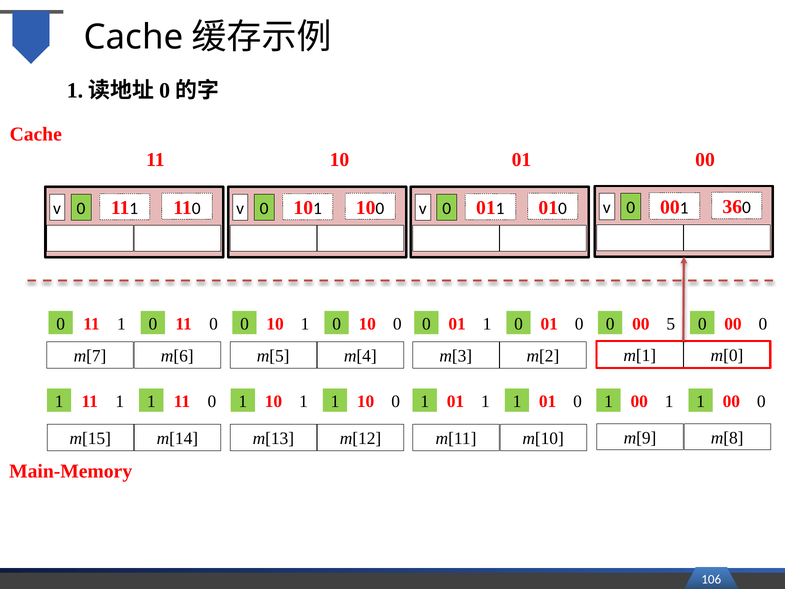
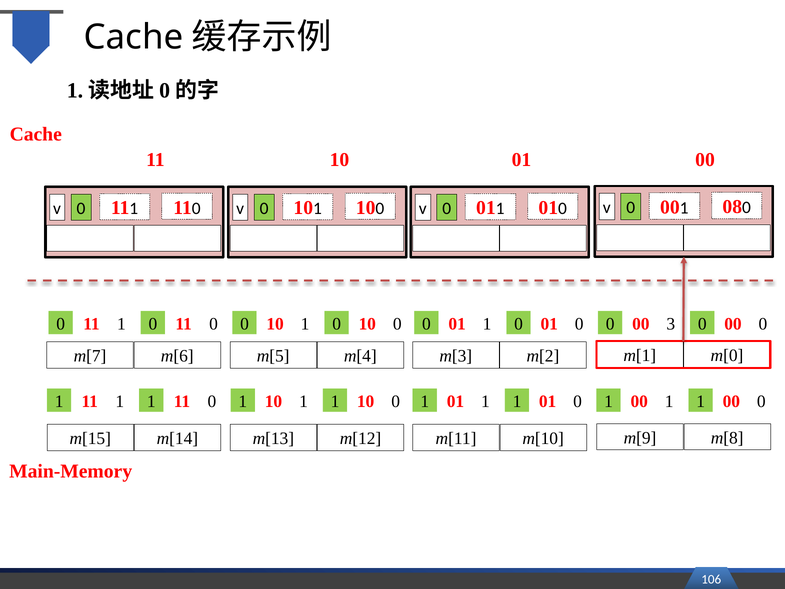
36: 36 -> 08 (732, 207)
5: 5 -> 3 (671, 324)
